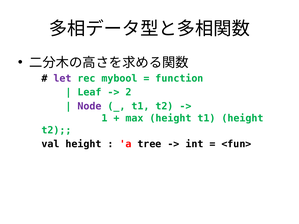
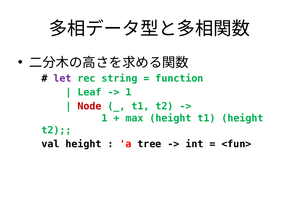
mybool: mybool -> string (119, 78)
2: 2 -> 1 (128, 92)
Node colour: purple -> red (89, 106)
